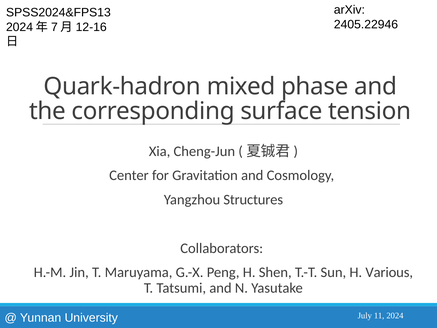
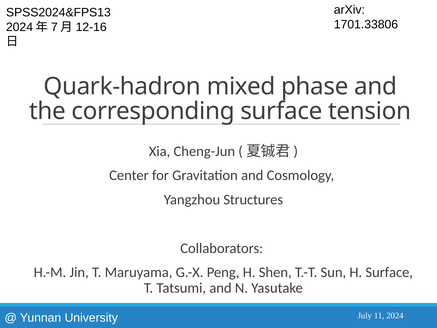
2405.22946: 2405.22946 -> 1701.33806 (366, 25)
H Various: Various -> Surface (389, 272)
